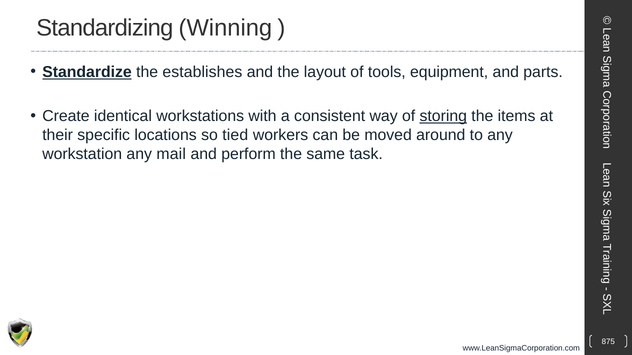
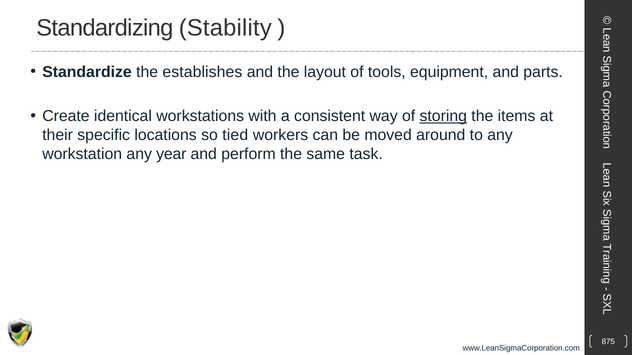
Winning: Winning -> Stability (225, 28)
Standardize underline: present -> none (87, 72)
mail: mail -> year (171, 154)
